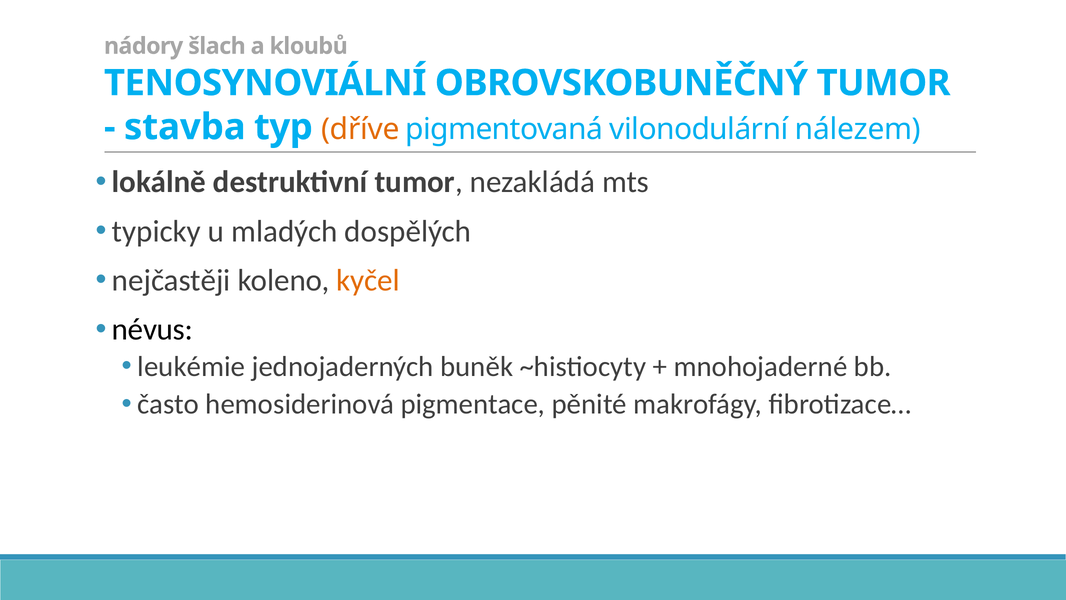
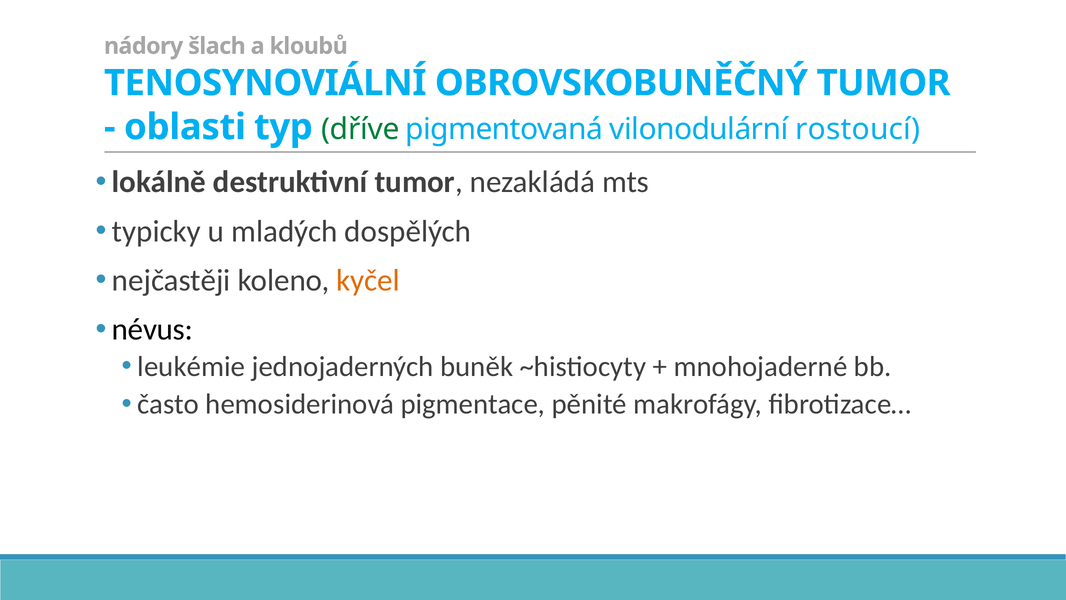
stavba: stavba -> oblasti (185, 127)
dříve colour: orange -> green (360, 129)
nálezem: nálezem -> rostoucí (858, 129)
